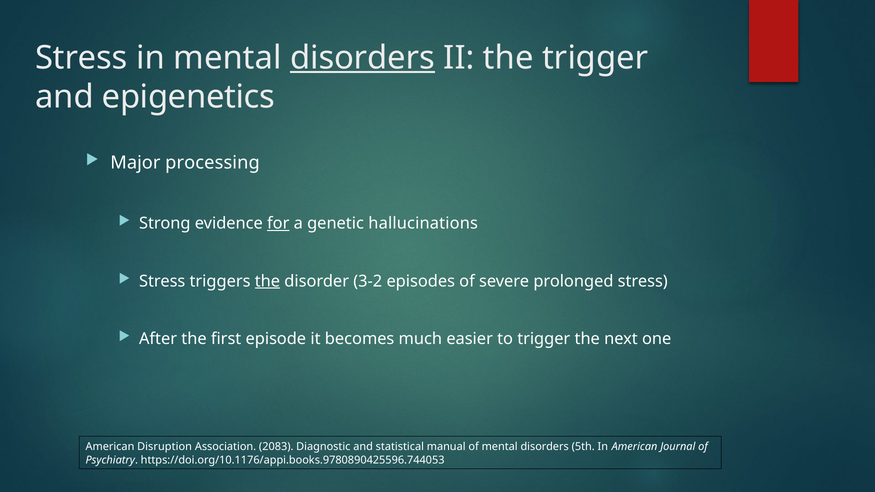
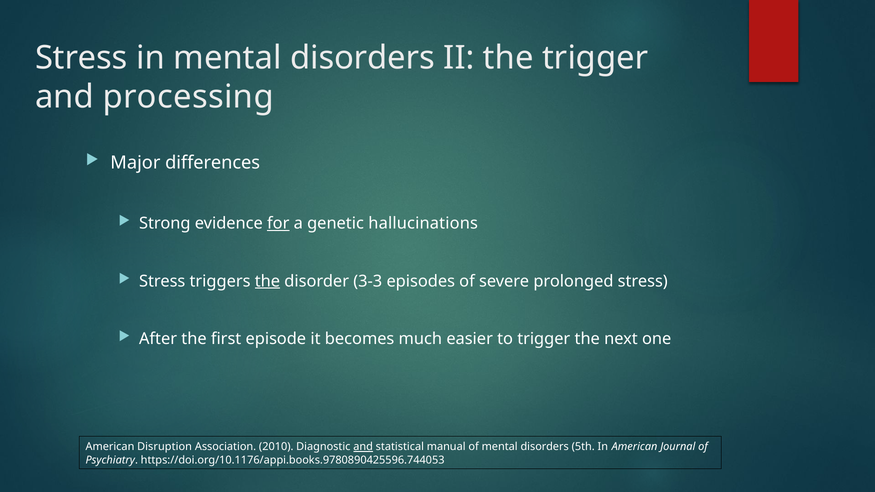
disorders underline: present -> none (363, 58)
epigenetics: epigenetics -> processing (188, 97)
processing: processing -> differences (213, 163)
3-2: 3-2 -> 3-3 (368, 281)
2083: 2083 -> 2010 (276, 447)
and underline: none -> present (363, 447)
